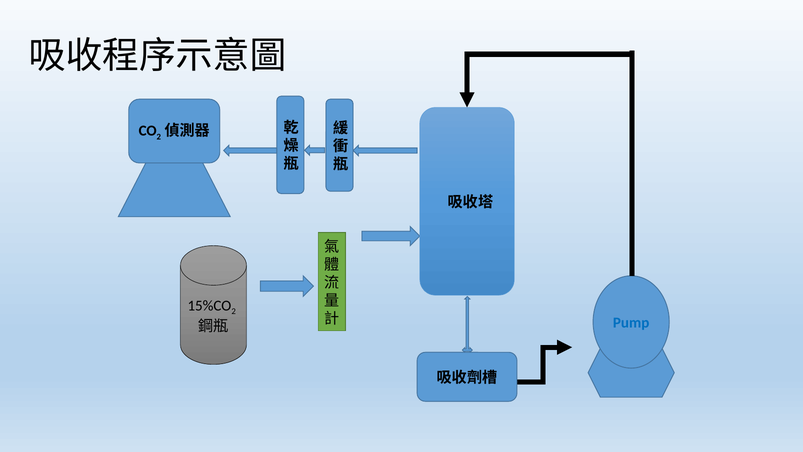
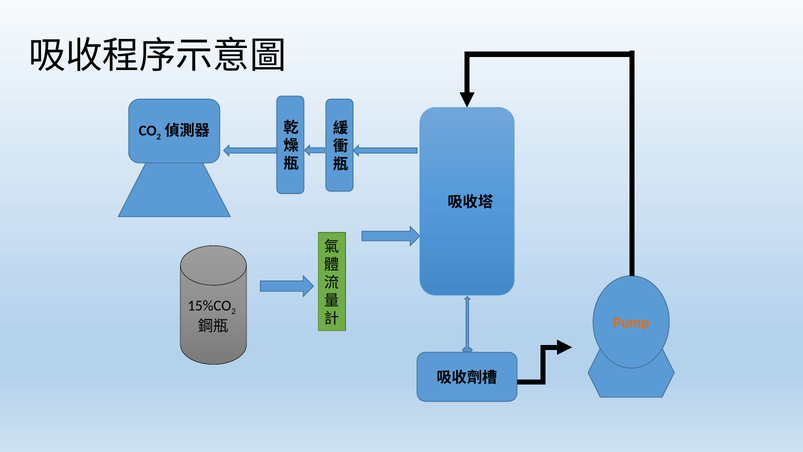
Pump colour: blue -> orange (631, 323)
